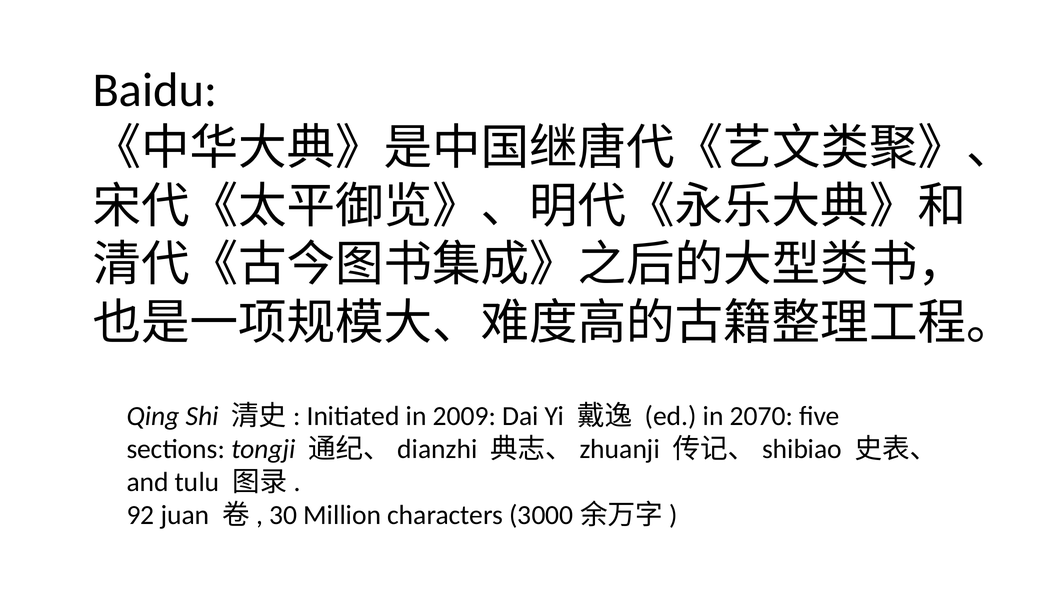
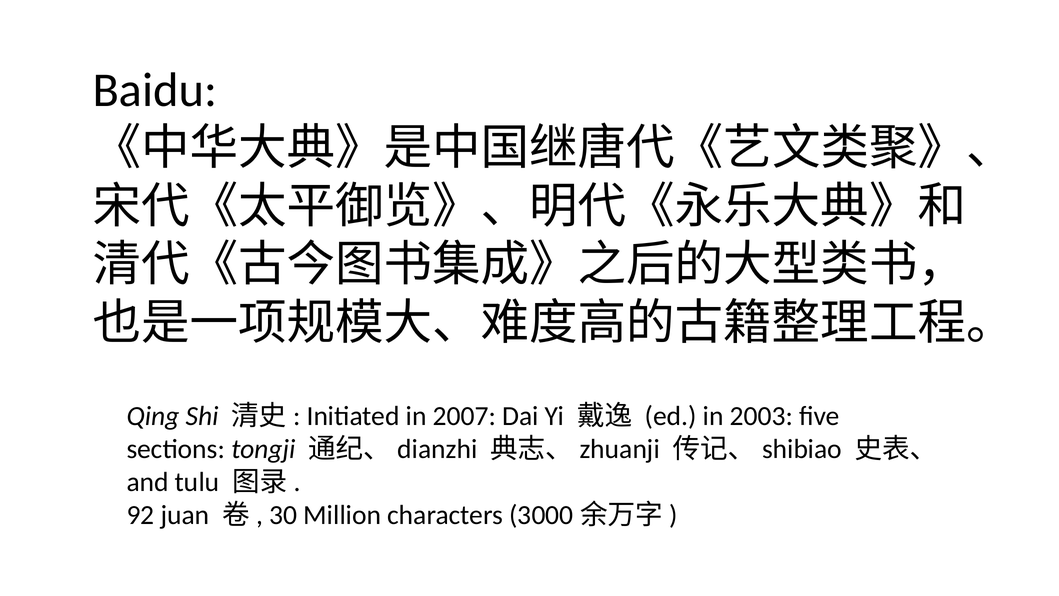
2009: 2009 -> 2007 (464, 416)
2070: 2070 -> 2003 (761, 416)
